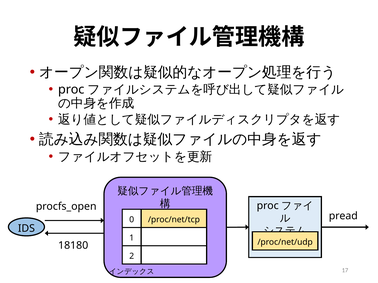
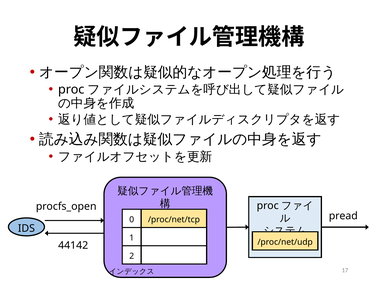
18180: 18180 -> 44142 (73, 246)
